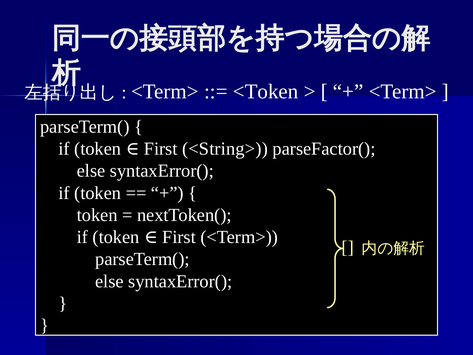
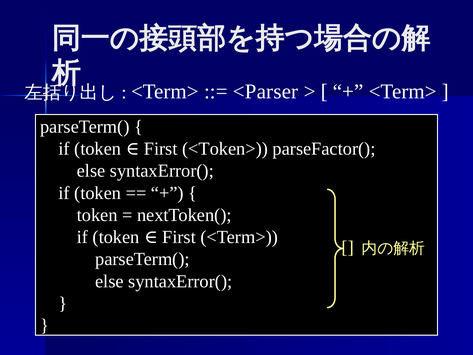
<Token: <Token -> <Parser (266, 91)
<String>: <String> -> <Token> (225, 149)
